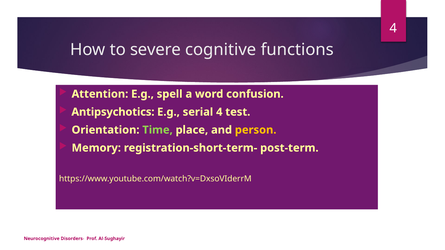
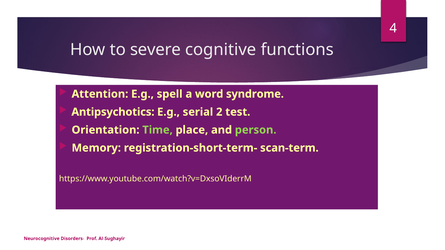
confusion: confusion -> syndrome (255, 94)
serial 4: 4 -> 2 (219, 112)
person colour: yellow -> light green (256, 130)
post-term: post-term -> scan-term (289, 148)
